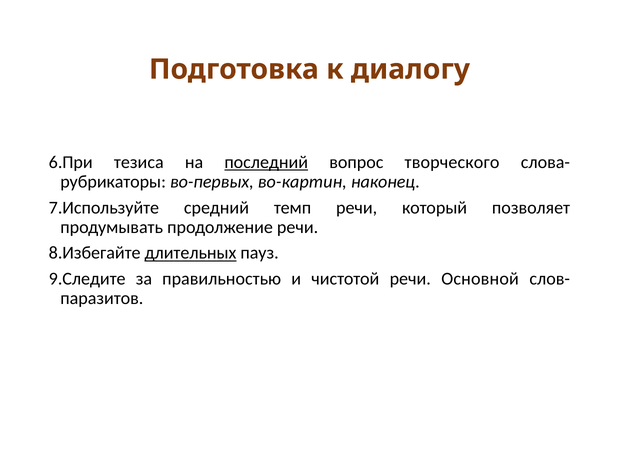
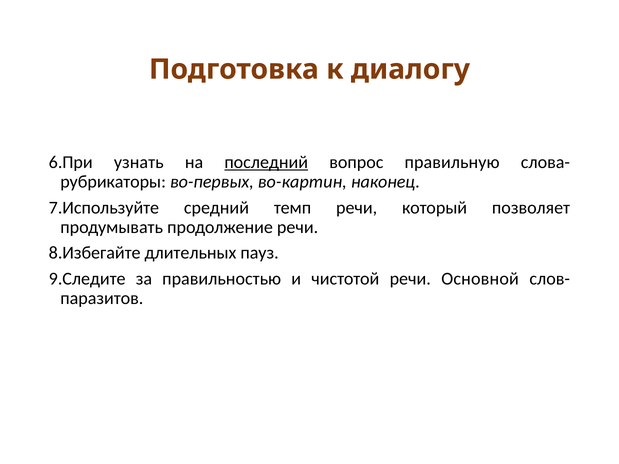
тезиса: тезиса -> узнать (139, 162)
творческого: творческого -> правильную (452, 162)
длительных underline: present -> none (190, 253)
